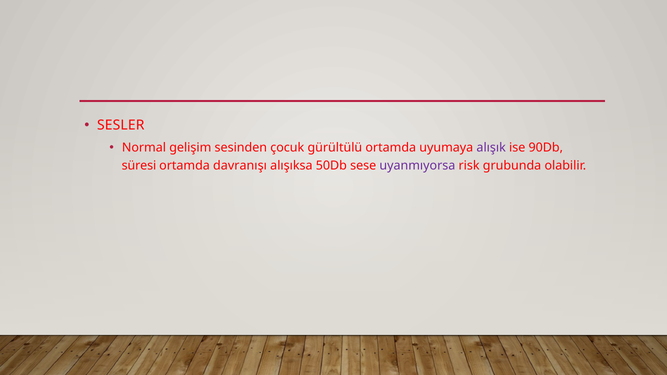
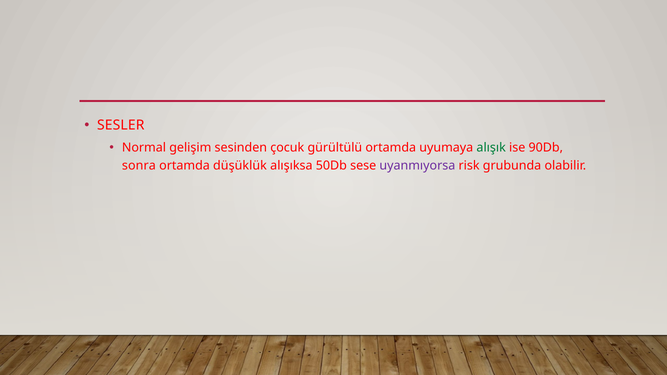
alışık colour: purple -> green (491, 148)
süresi: süresi -> sonra (139, 166)
davranışı: davranışı -> düşüklük (240, 166)
